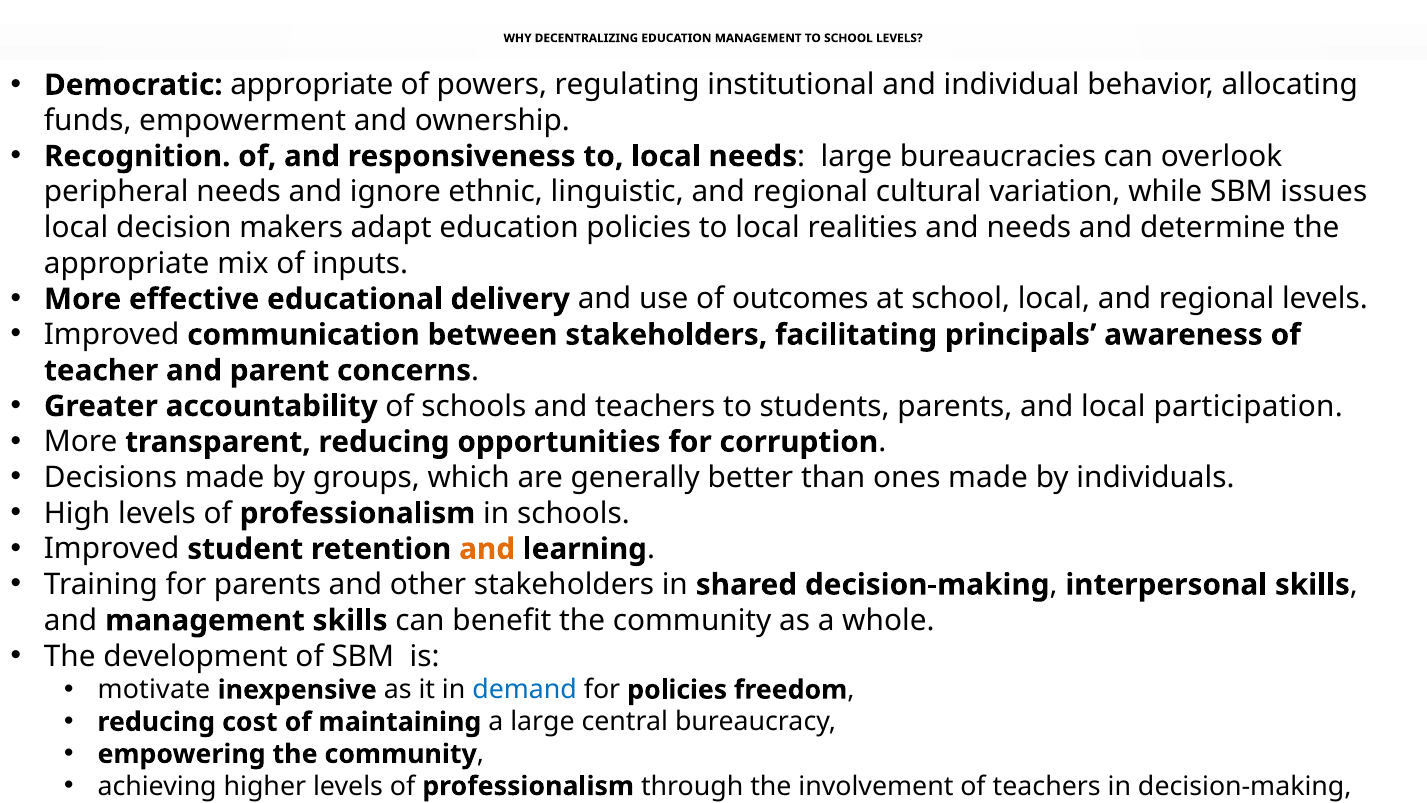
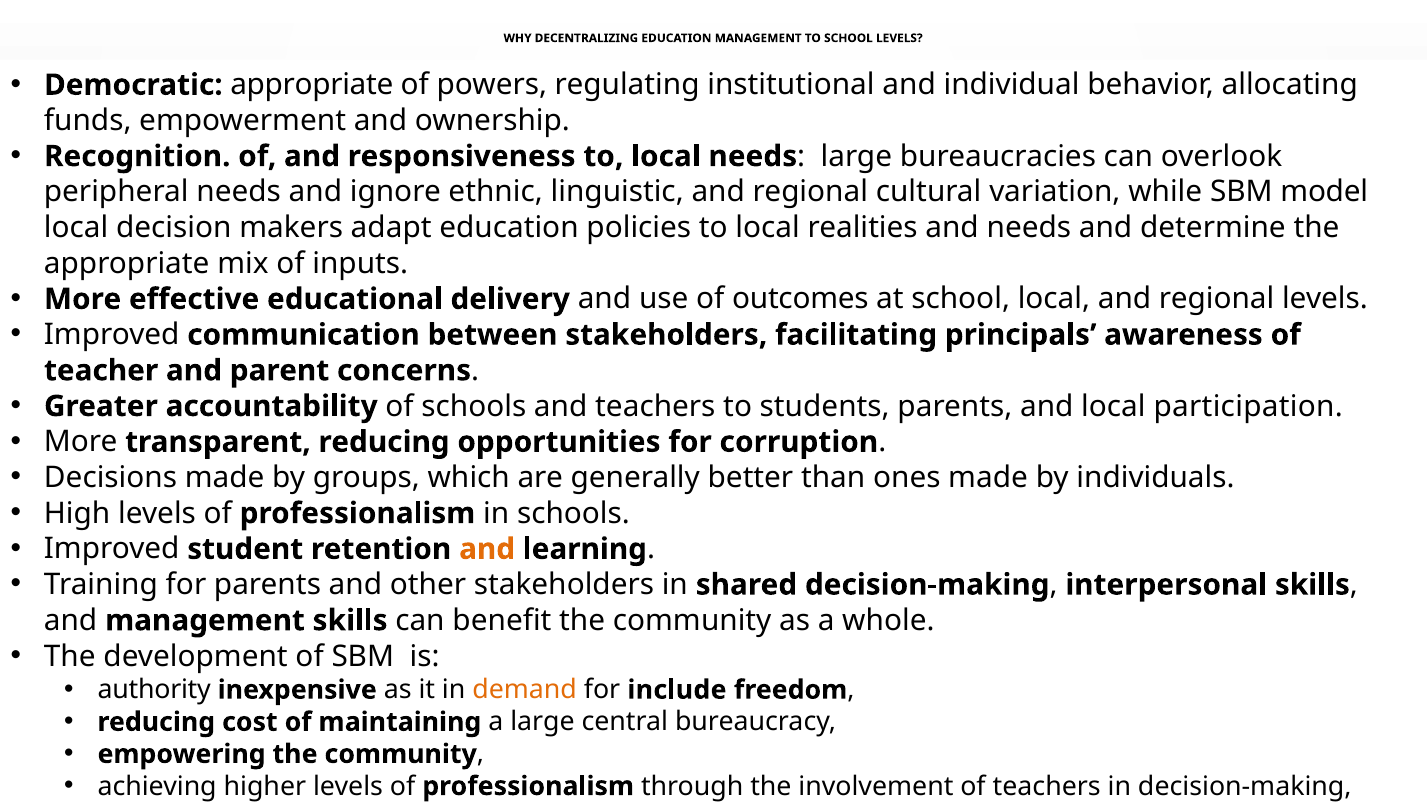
issues: issues -> model (1324, 192)
motivate: motivate -> authority (154, 690)
demand colour: blue -> orange (525, 690)
for policies: policies -> include (677, 690)
